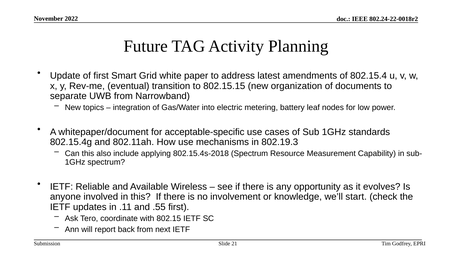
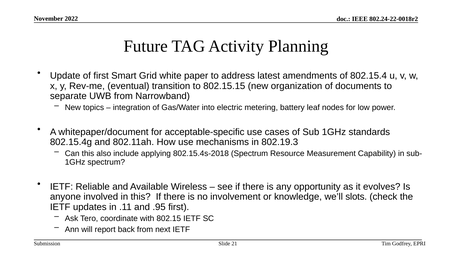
start: start -> slots (356, 197)
.55: .55 -> .95 (159, 207)
